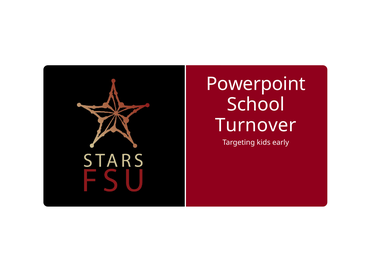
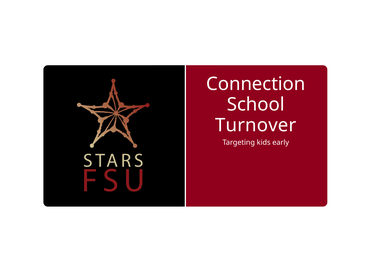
Powerpoint: Powerpoint -> Connection (256, 84)
